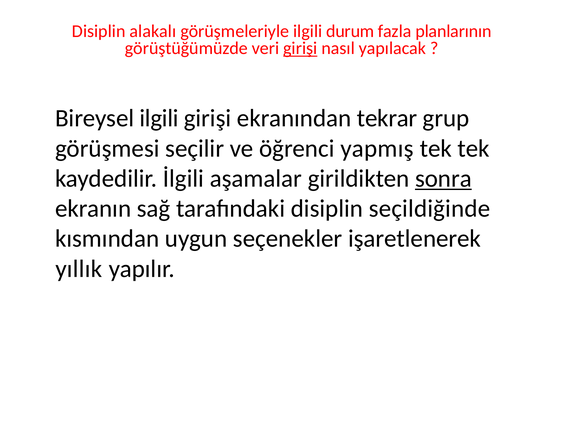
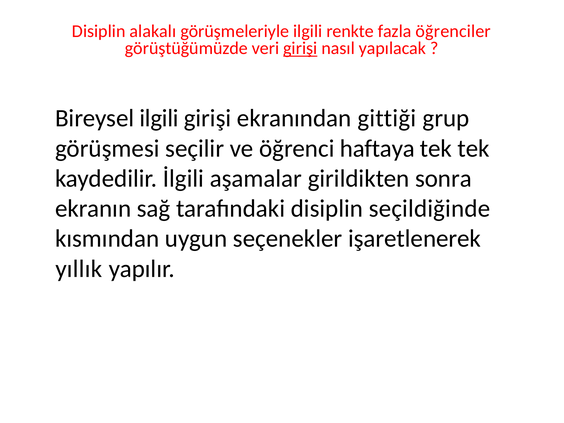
durum: durum -> renkte (350, 31)
planlarının: planlarının -> öğrenciler (453, 31)
tekrar: tekrar -> gittiği (387, 118)
yapmış: yapmış -> haftaya (377, 148)
sonra underline: present -> none (443, 178)
